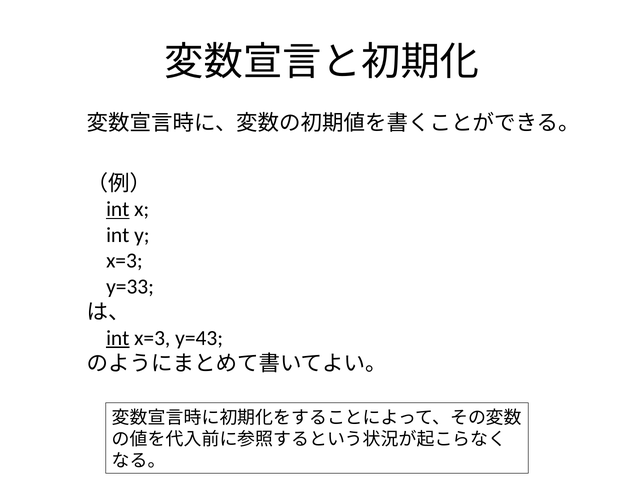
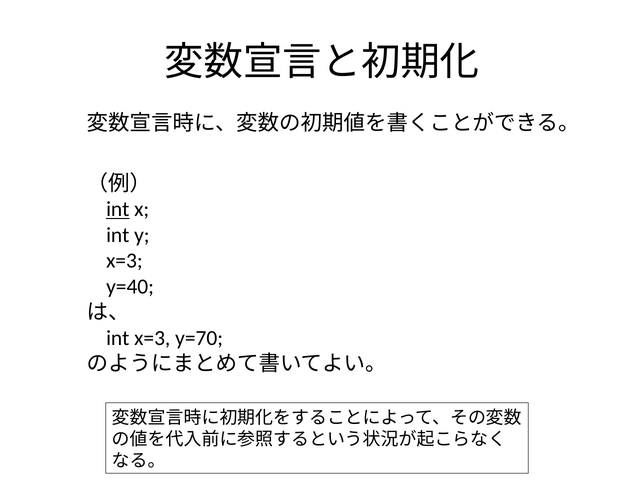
y=33: y=33 -> y=40 (130, 287)
int underline: present -> none (118, 338)
y=43: y=43 -> y=70 (199, 338)
